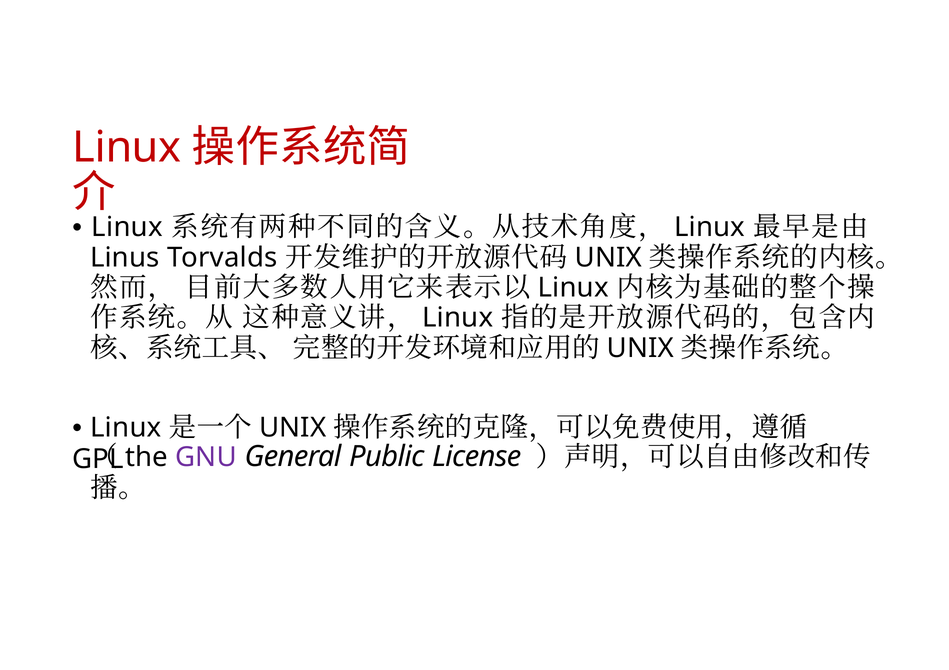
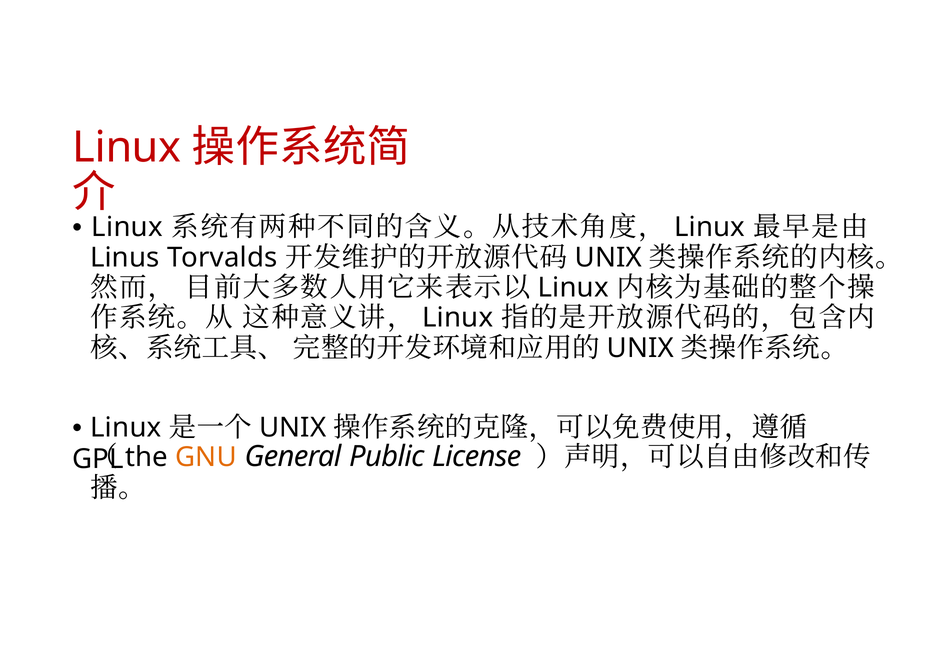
GNU colour: purple -> orange (206, 458)
